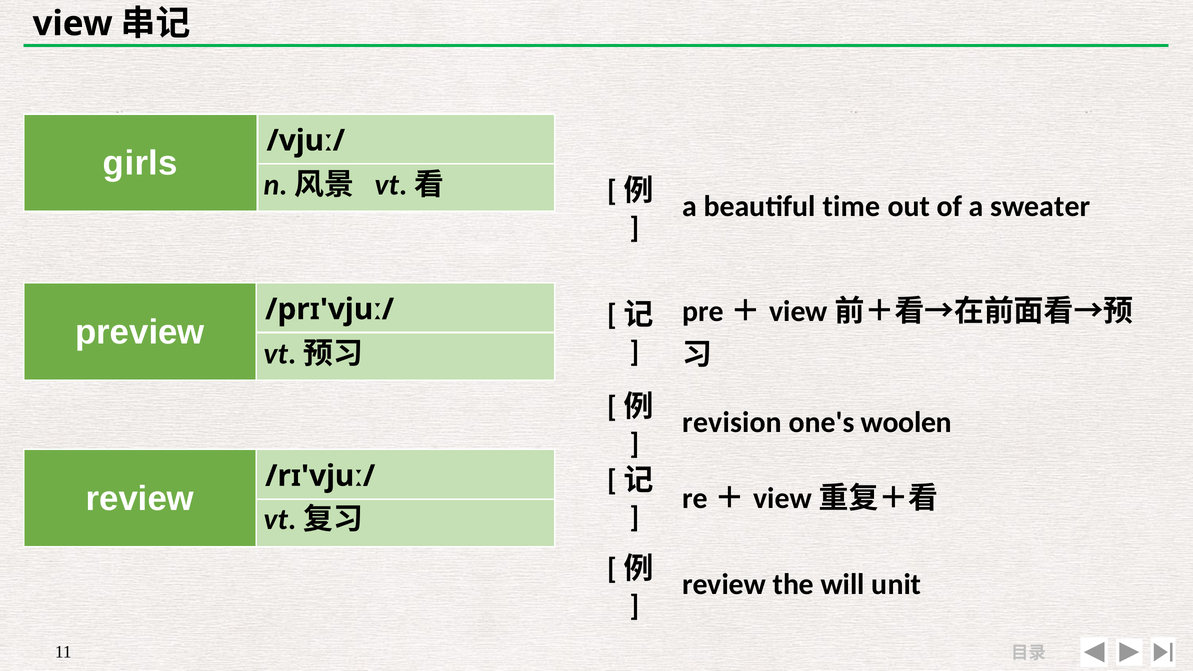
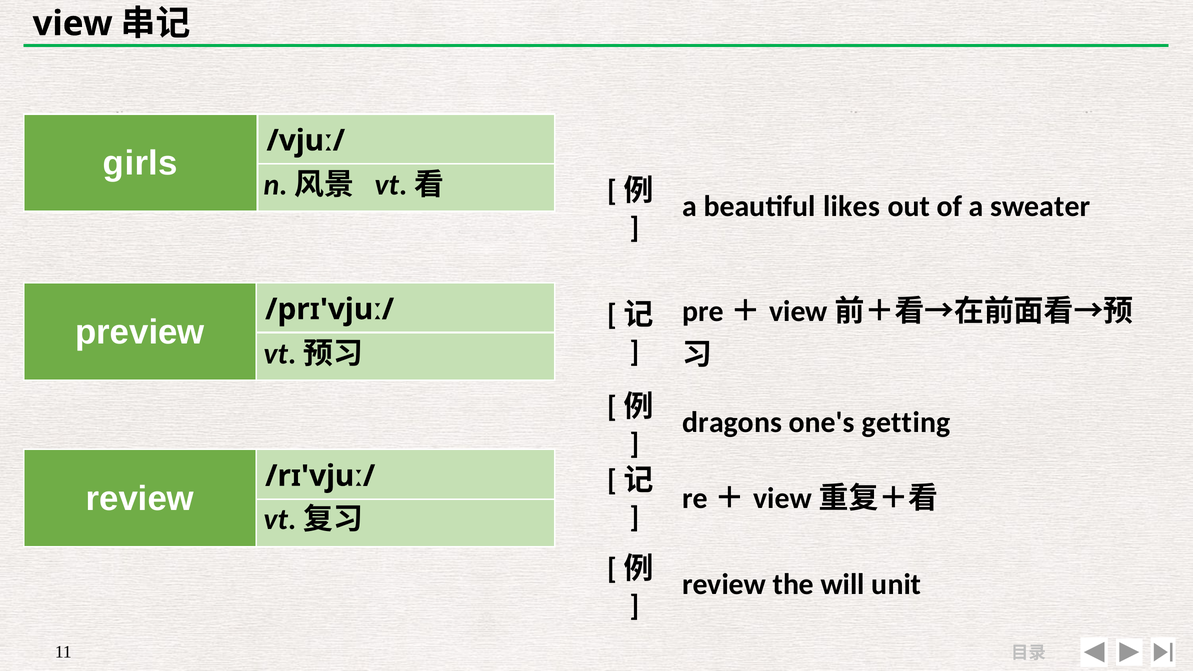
time: time -> likes (852, 206)
revision: revision -> dragons (732, 422)
woolen: woolen -> getting (906, 422)
